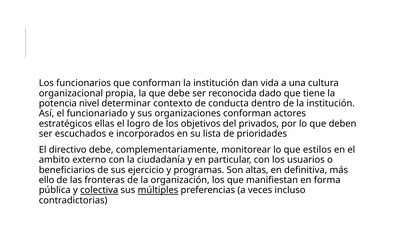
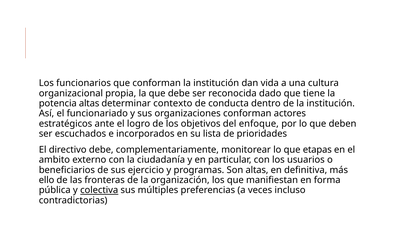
potencia nivel: nivel -> altas (89, 103)
ellas: ellas -> ante (105, 123)
privados: privados -> enfoque (259, 123)
estilos: estilos -> etapas (317, 149)
múltiples underline: present -> none (158, 190)
